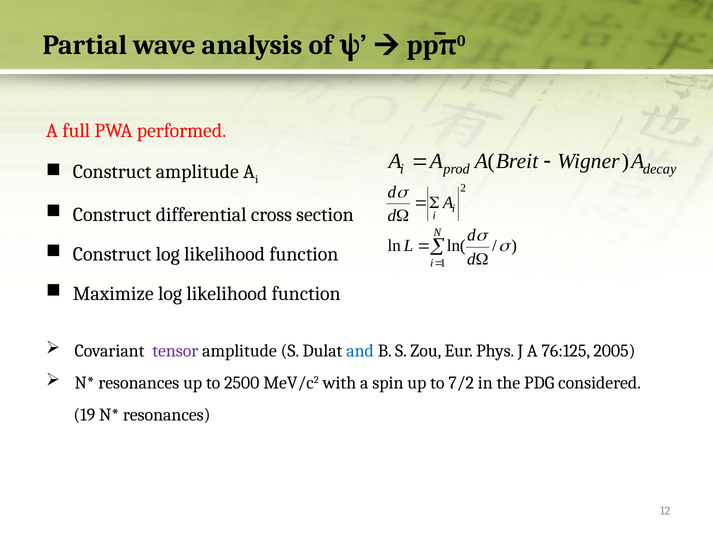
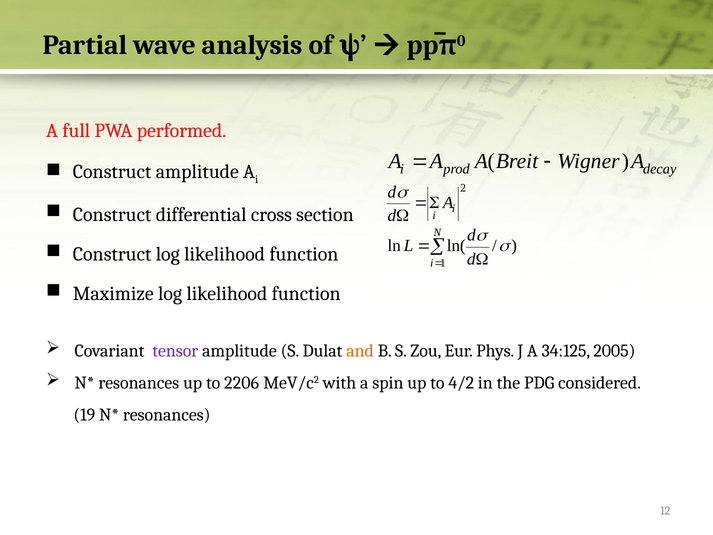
and colour: blue -> orange (360, 351)
76:125: 76:125 -> 34:125 (566, 351)
2500: 2500 -> 2206 (242, 383)
7/2: 7/2 -> 4/2 (461, 383)
